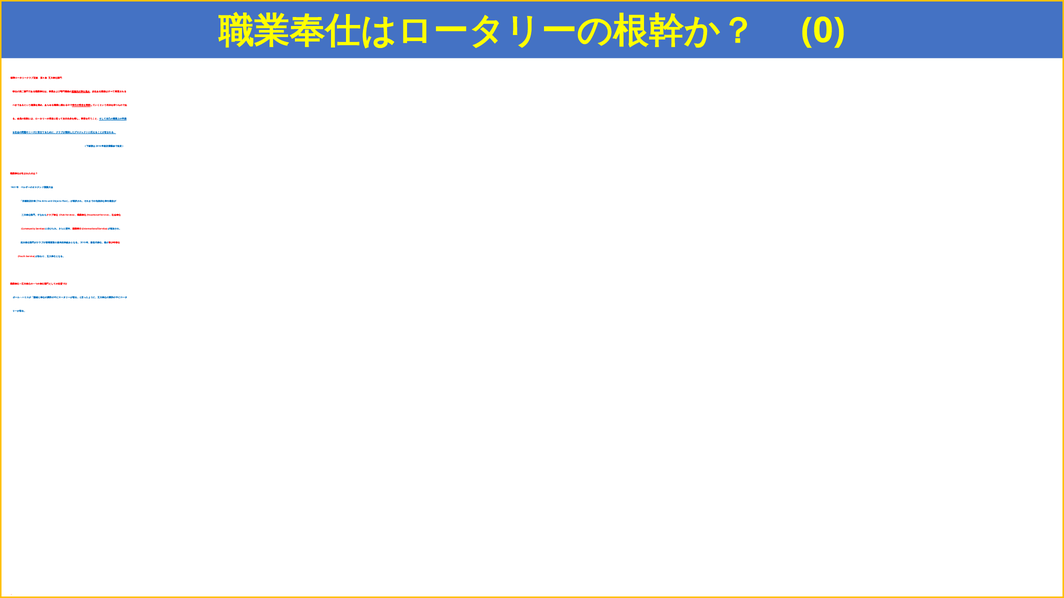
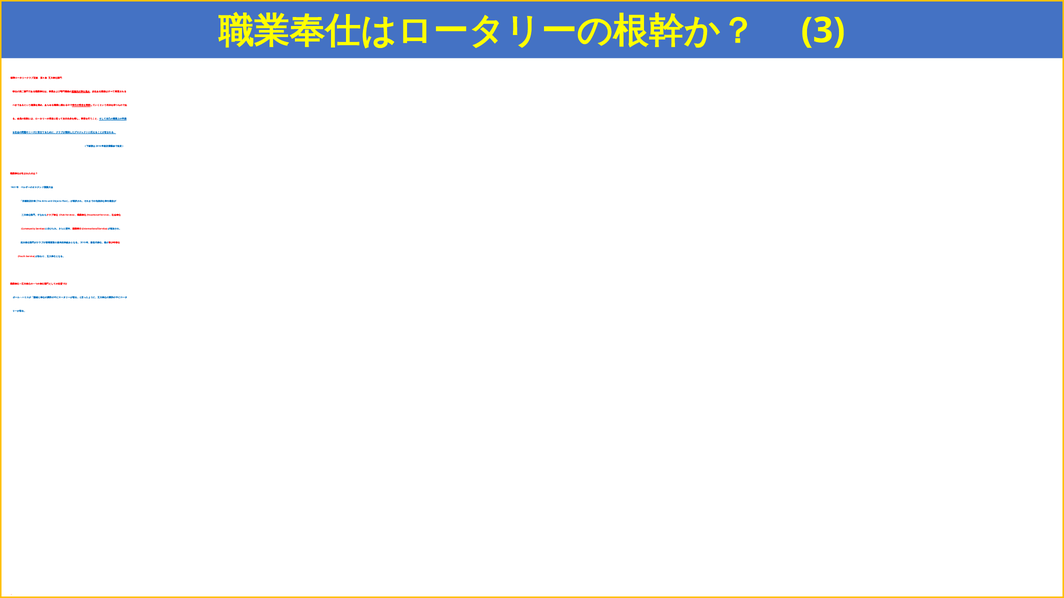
0: 0 -> 3 (823, 31)
